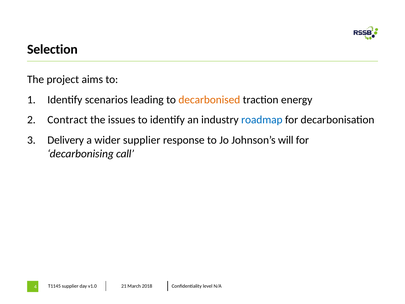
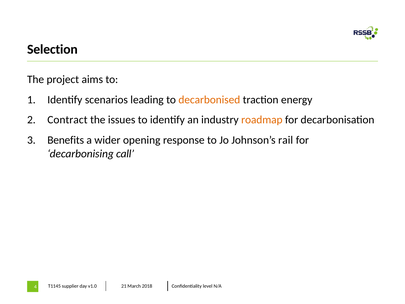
roadmap colour: blue -> orange (262, 120)
Delivery: Delivery -> Benefits (66, 140)
wider supplier: supplier -> opening (142, 140)
will: will -> rail (286, 140)
